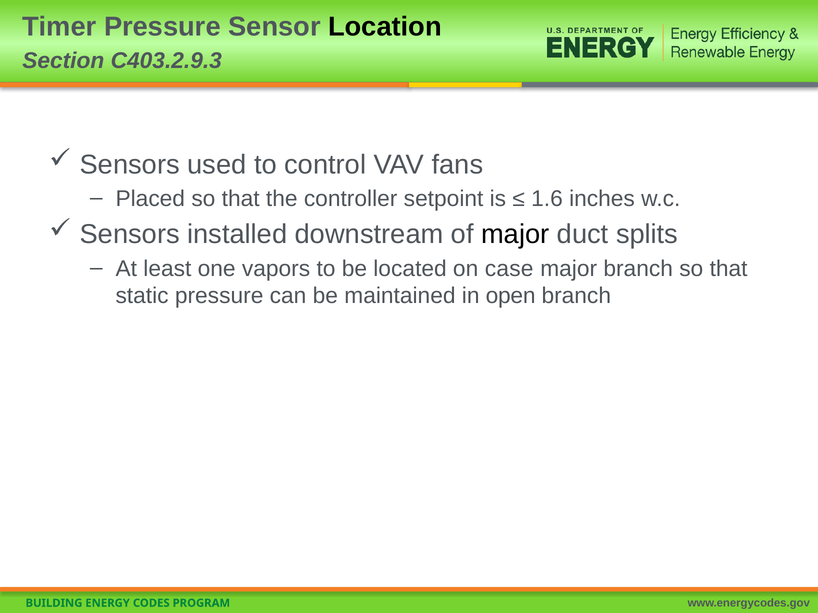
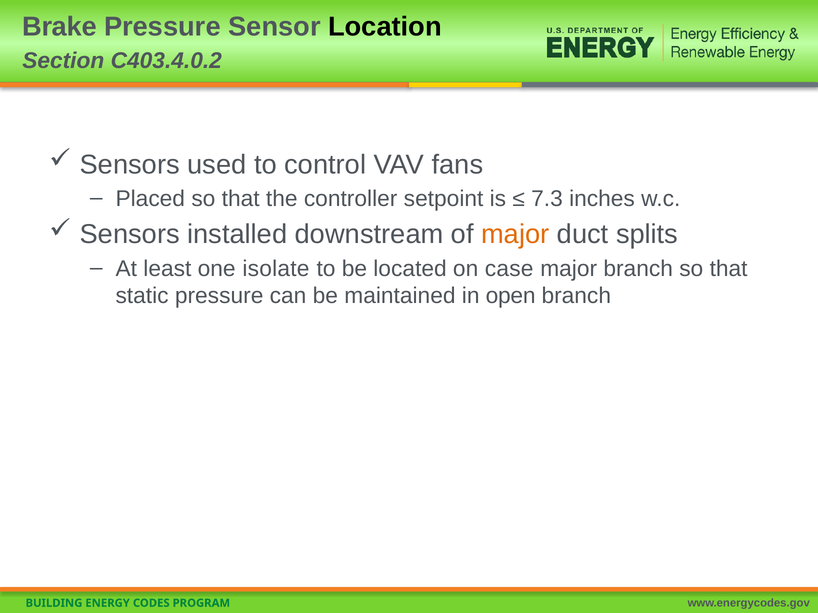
Timer: Timer -> Brake (59, 27)
C403.2.9.3: C403.2.9.3 -> C403.4.0.2 (166, 61)
1.6: 1.6 -> 7.3 (547, 199)
major colour: black -> orange (515, 235)
vapors: vapors -> isolate (276, 269)
